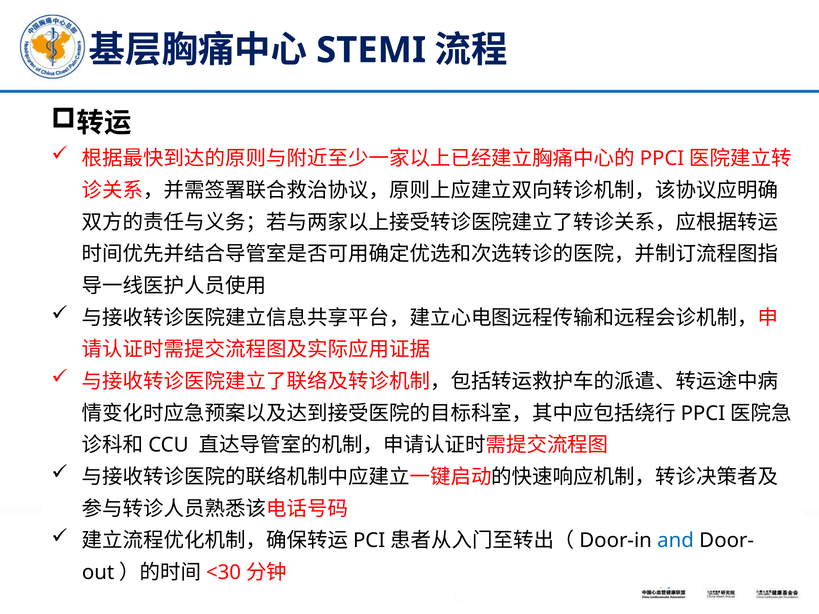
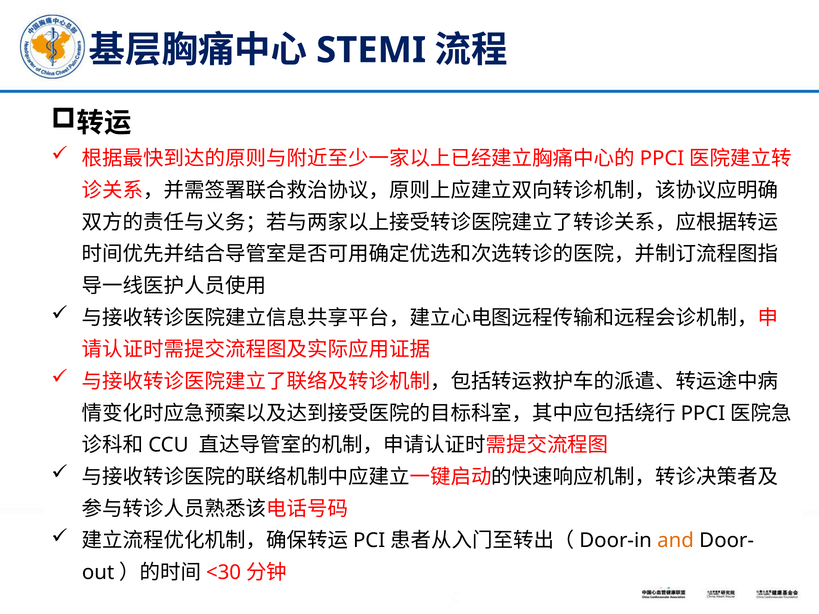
and colour: blue -> orange (676, 541)
